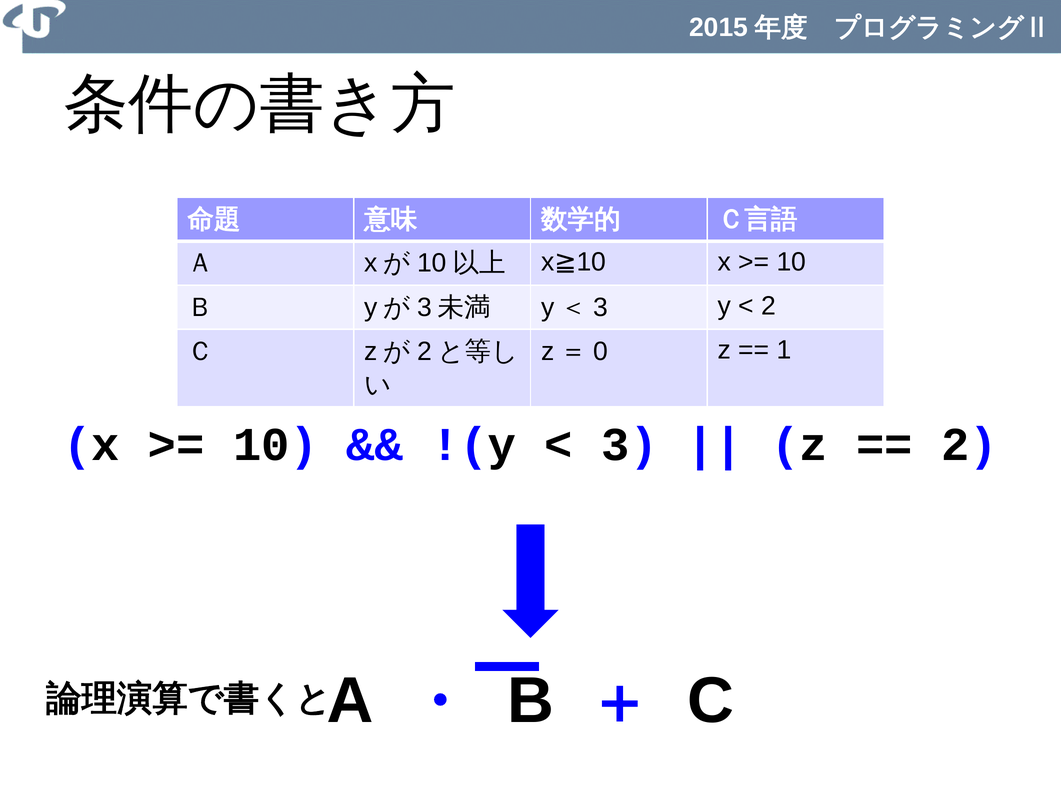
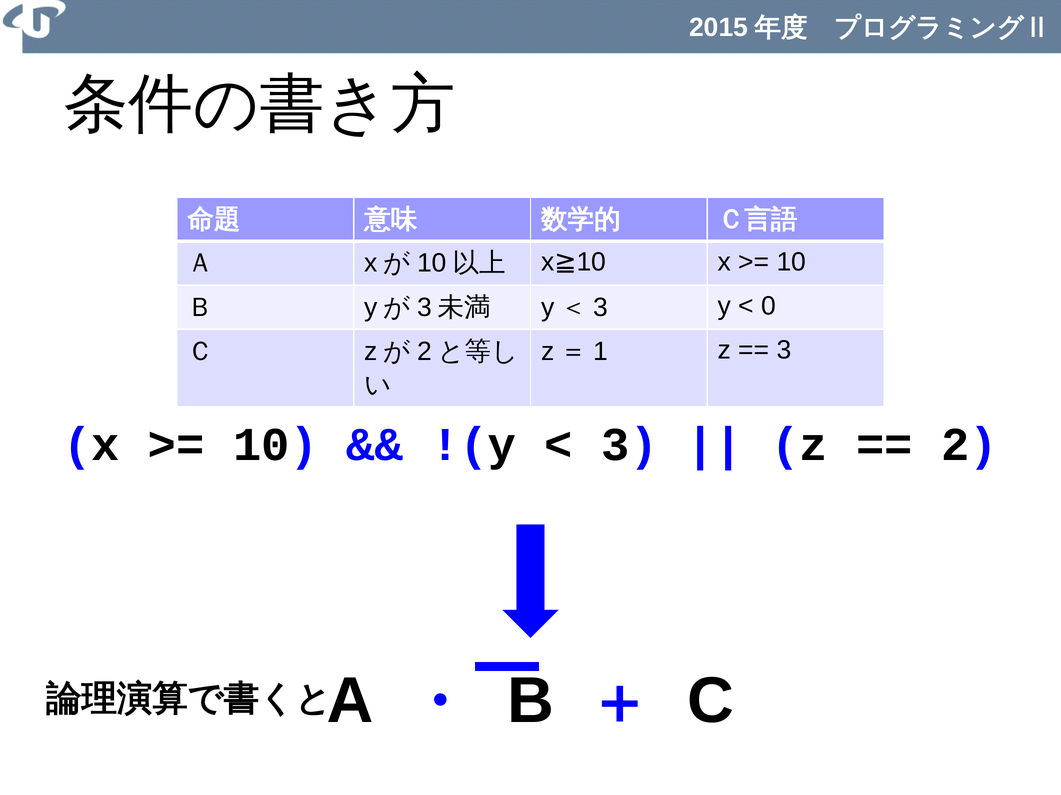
2: 2 -> 0 (768, 306)
0: 0 -> 1 (601, 352)
1: 1 -> 3 (784, 350)
